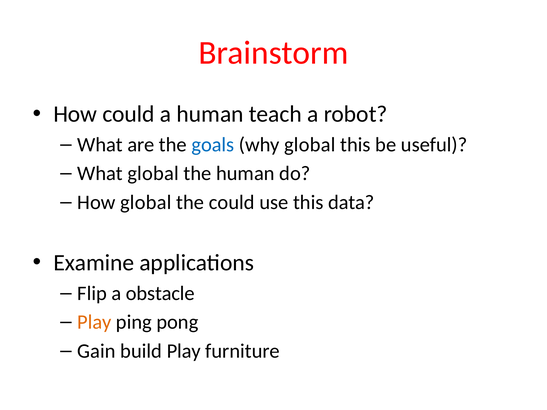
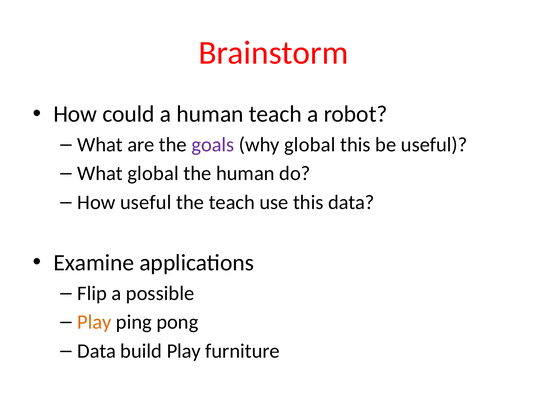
goals colour: blue -> purple (213, 145)
How global: global -> useful (146, 203)
the could: could -> teach (232, 203)
obstacle: obstacle -> possible (160, 293)
Gain: Gain -> Data (97, 351)
